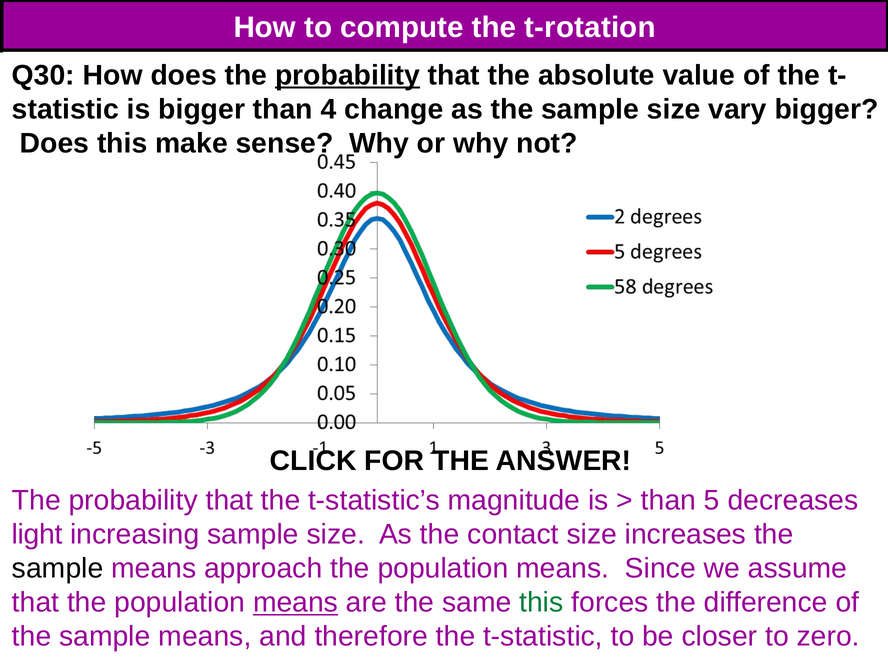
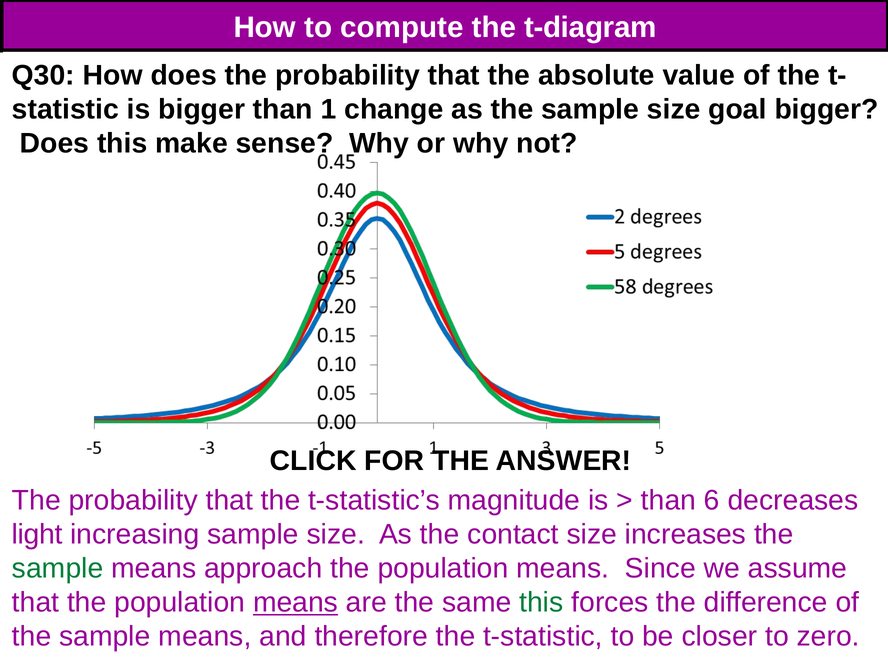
t-rotation: t-rotation -> t-diagram (590, 27)
probability underline: present -> none (348, 75)
4: 4 -> 1 (329, 109)
vary: vary -> goal (738, 109)
5: 5 -> 6 (712, 500)
sample colour: black -> green (58, 568)
